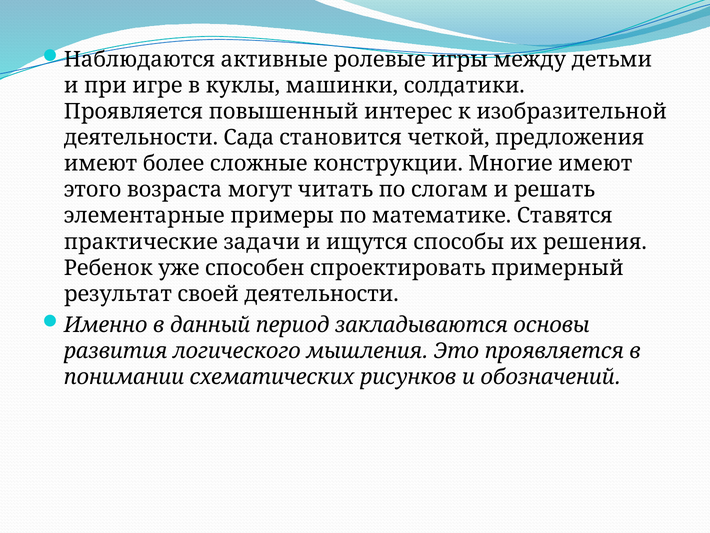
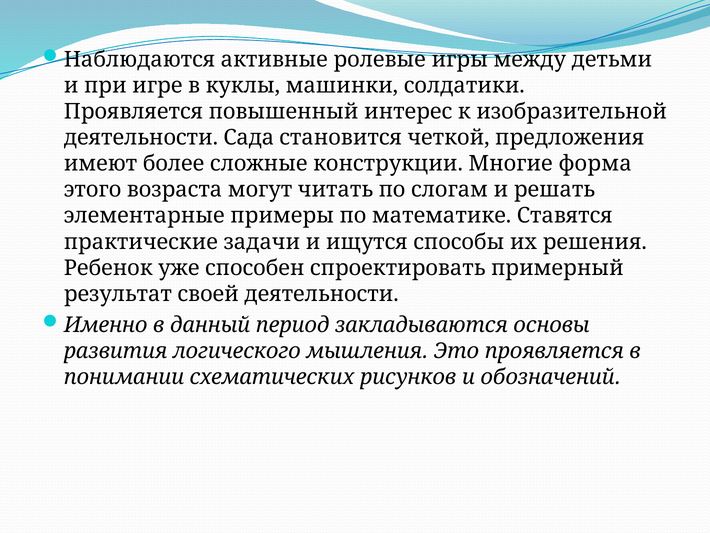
Многие имеют: имеют -> форма (595, 164)
